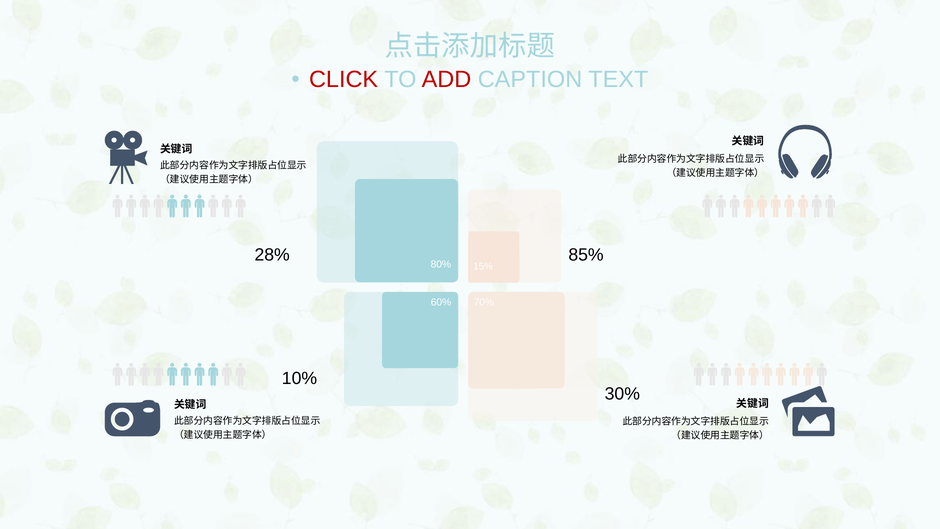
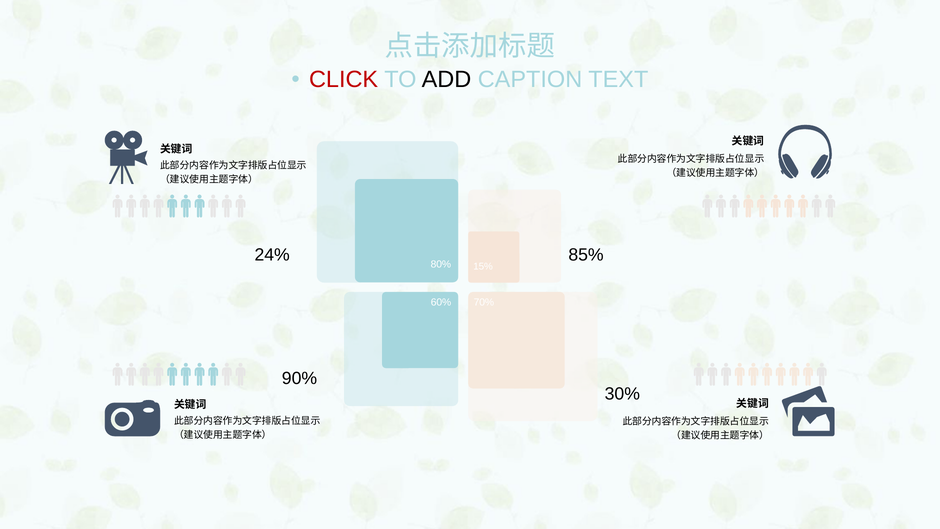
ADD colour: red -> black (446, 80)
28%: 28% -> 24% (272, 255)
10%: 10% -> 90% (299, 378)
